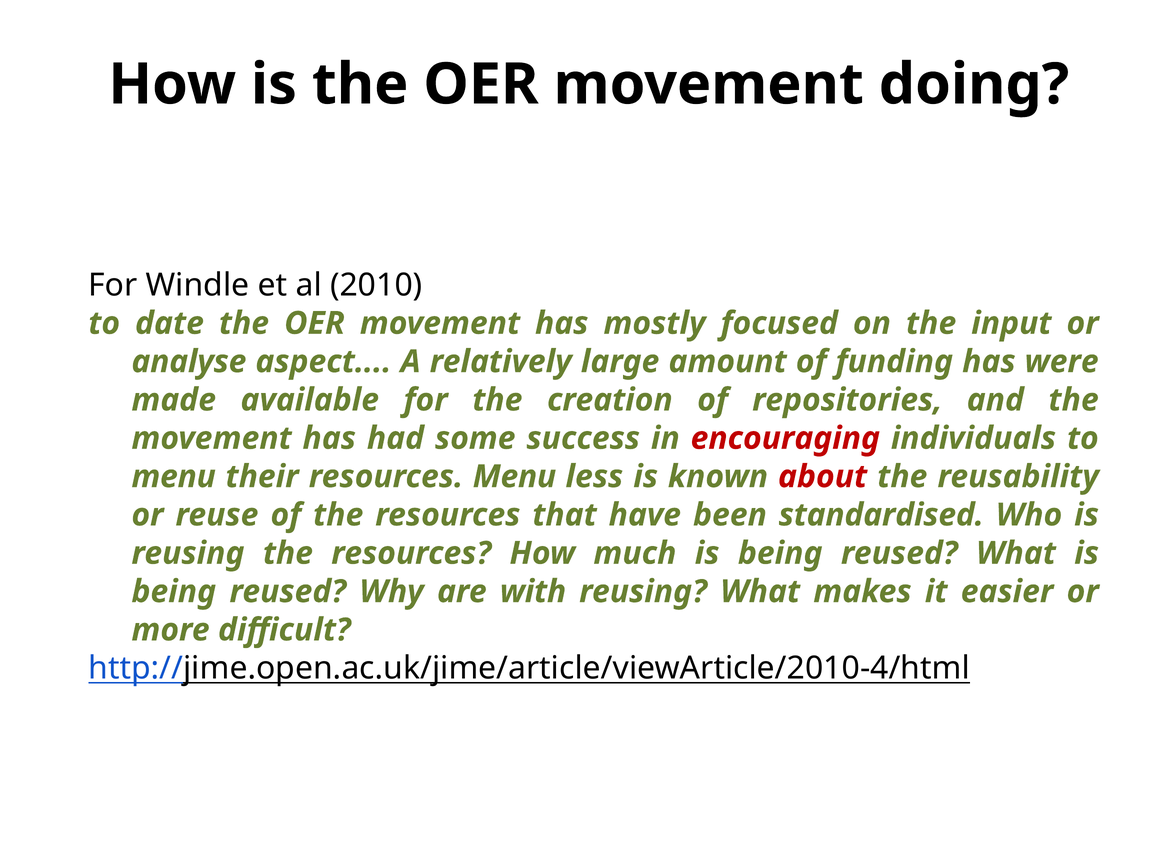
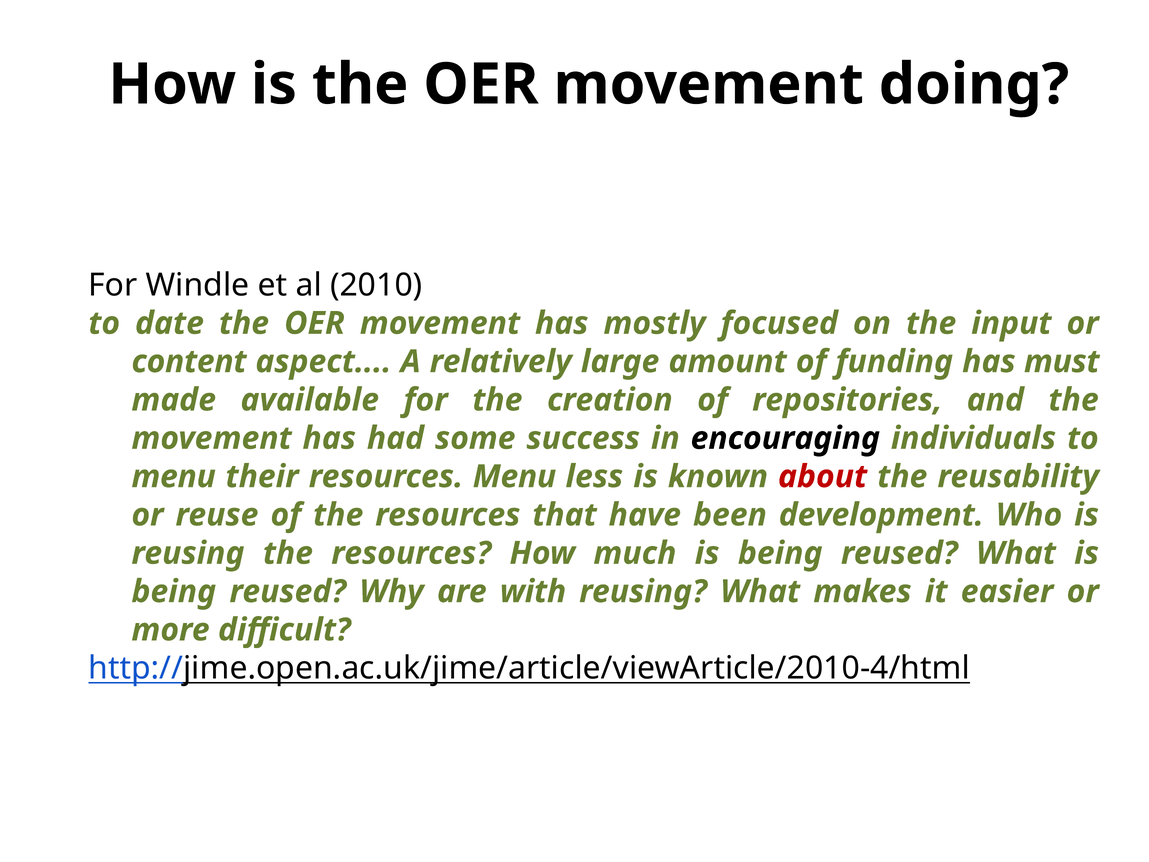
analyse: analyse -> content (189, 362)
were: were -> must (1062, 362)
encouraging colour: red -> black (785, 438)
standardised: standardised -> development (881, 515)
